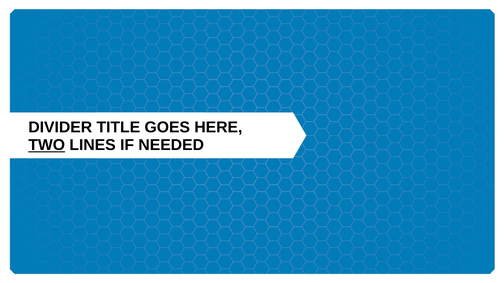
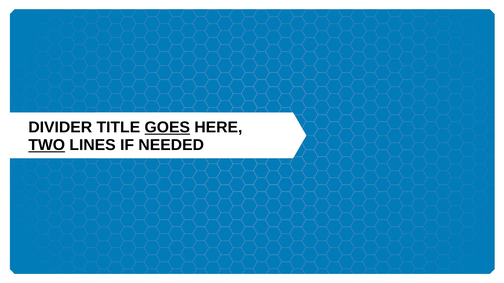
GOES underline: none -> present (167, 128)
